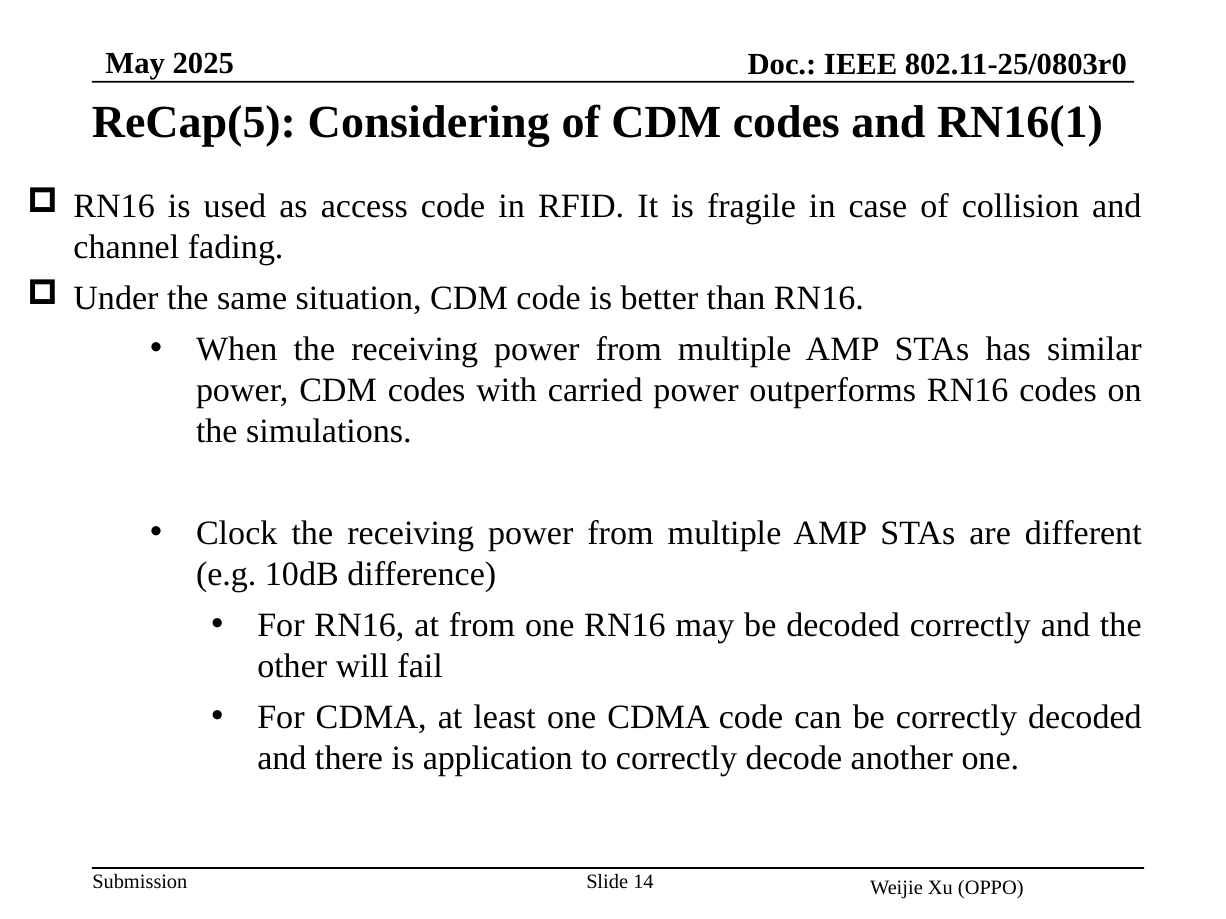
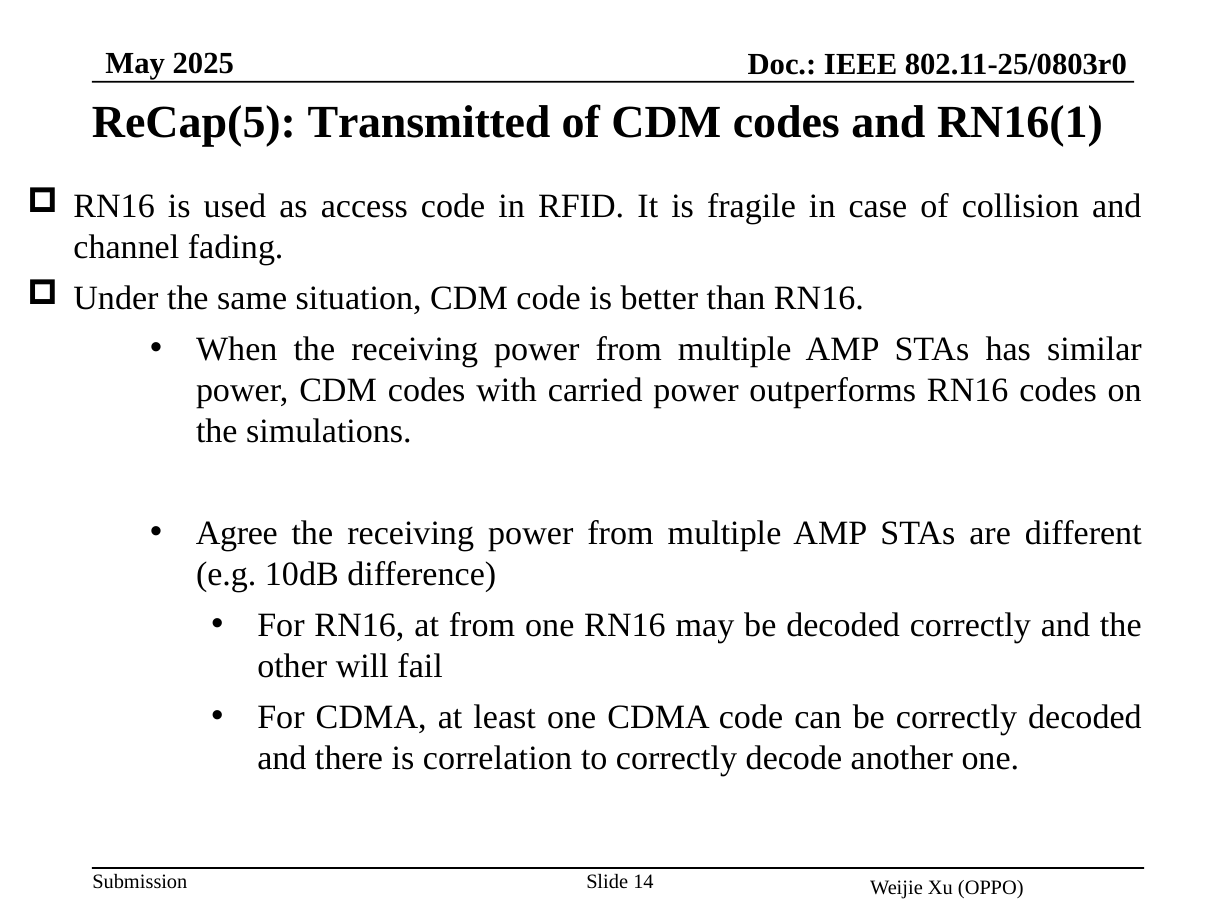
Considering: Considering -> Transmitted (429, 123)
Clock: Clock -> Agree (237, 534)
application: application -> correlation (498, 759)
